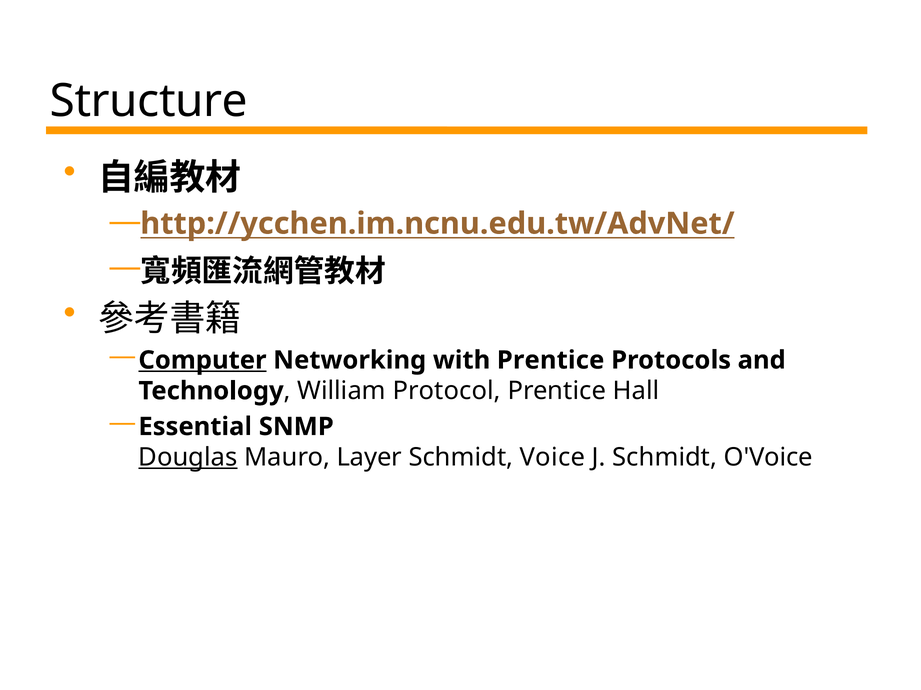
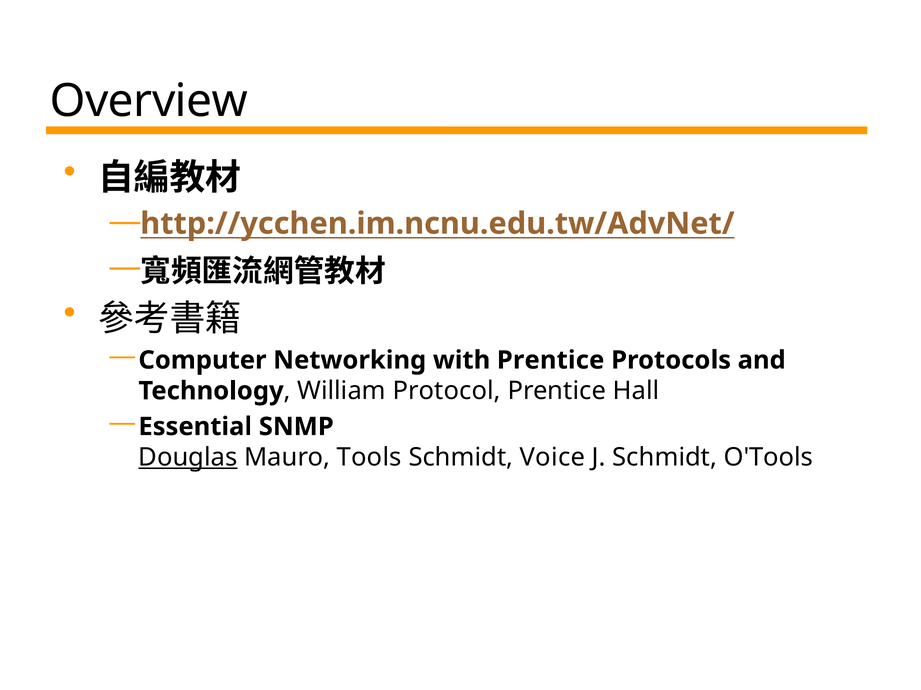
Structure: Structure -> Overview (149, 101)
Computer underline: present -> none (202, 361)
Layer: Layer -> Tools (369, 458)
O'Voice: O'Voice -> O'Tools (768, 458)
